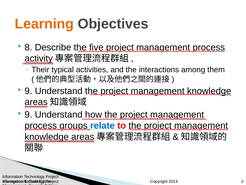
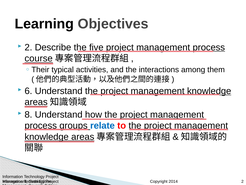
Learning colour: orange -> black (44, 24)
8: 8 -> 2 (28, 47)
activity: activity -> course (39, 58)
9: 9 -> 6 (28, 91)
9: 9 -> 8 (28, 114)
